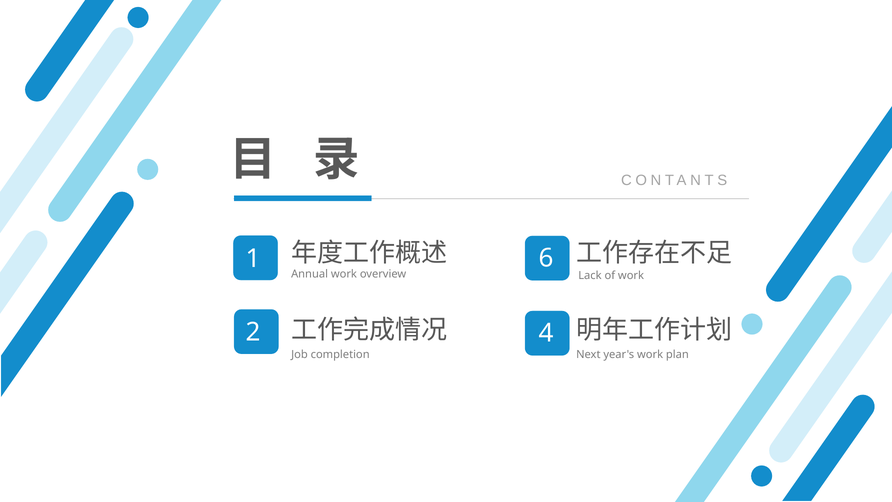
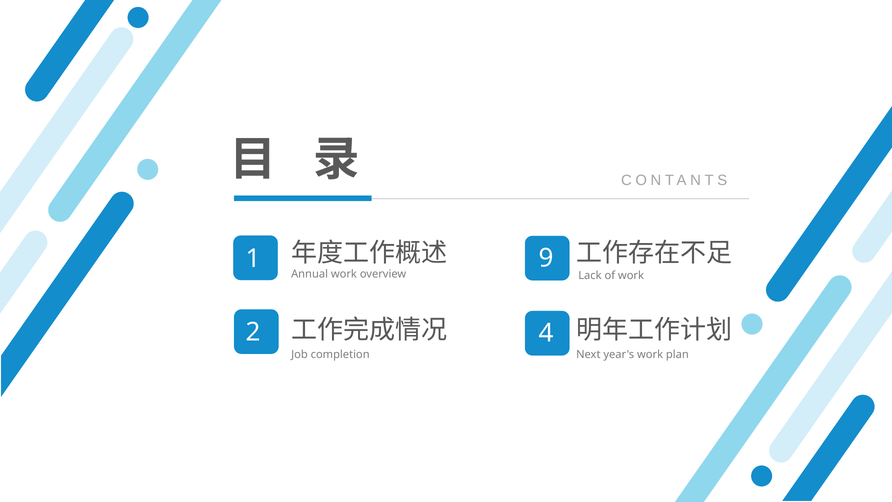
6: 6 -> 9 (546, 258)
